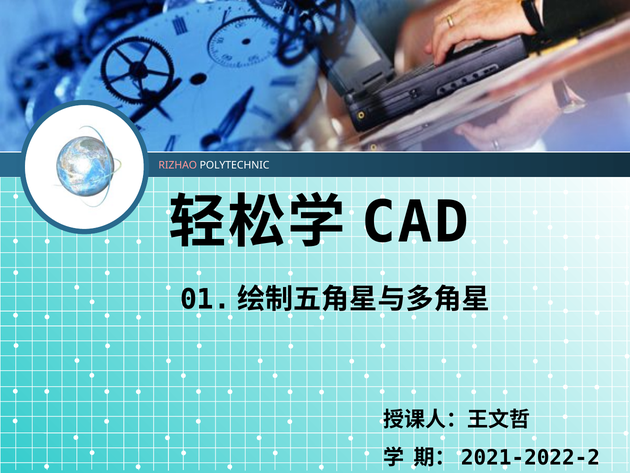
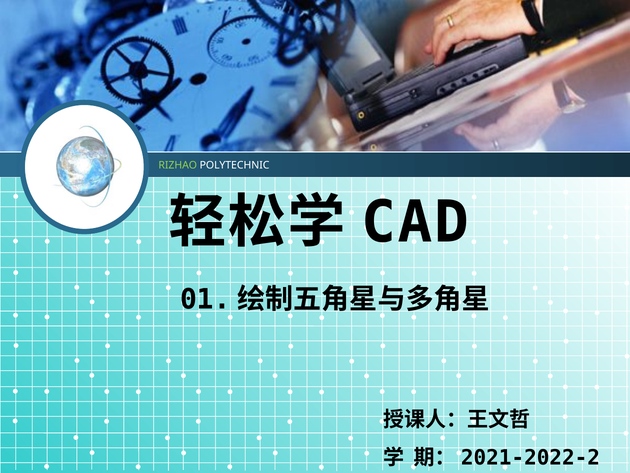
RIZHAO colour: pink -> light green (178, 165)
